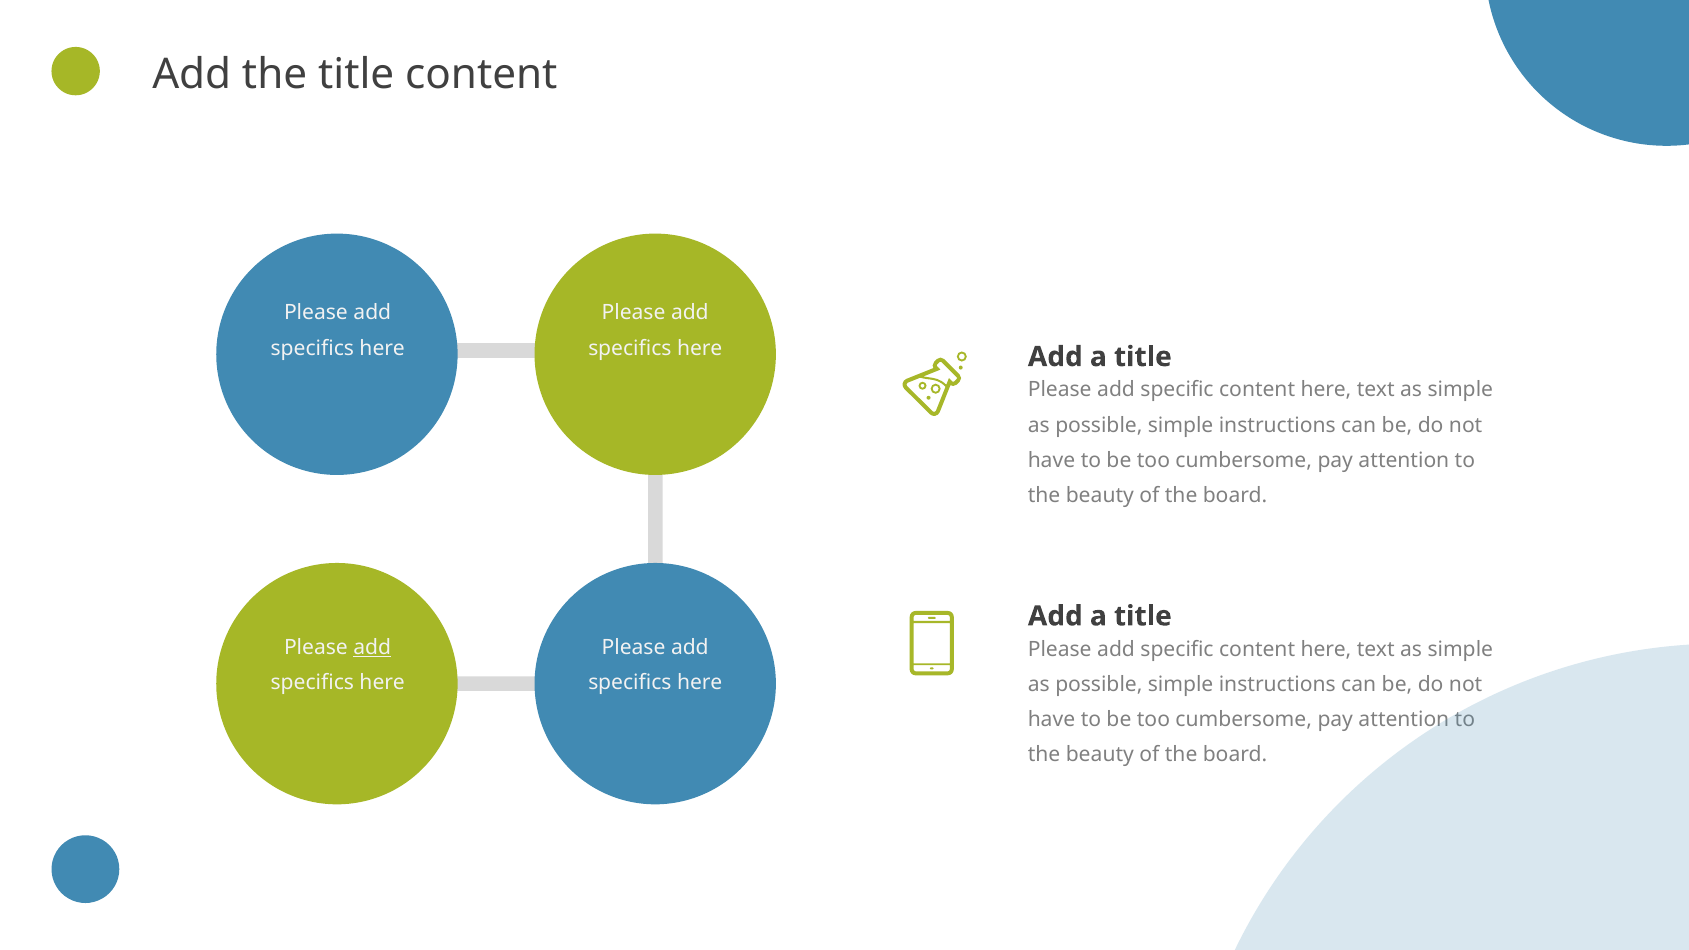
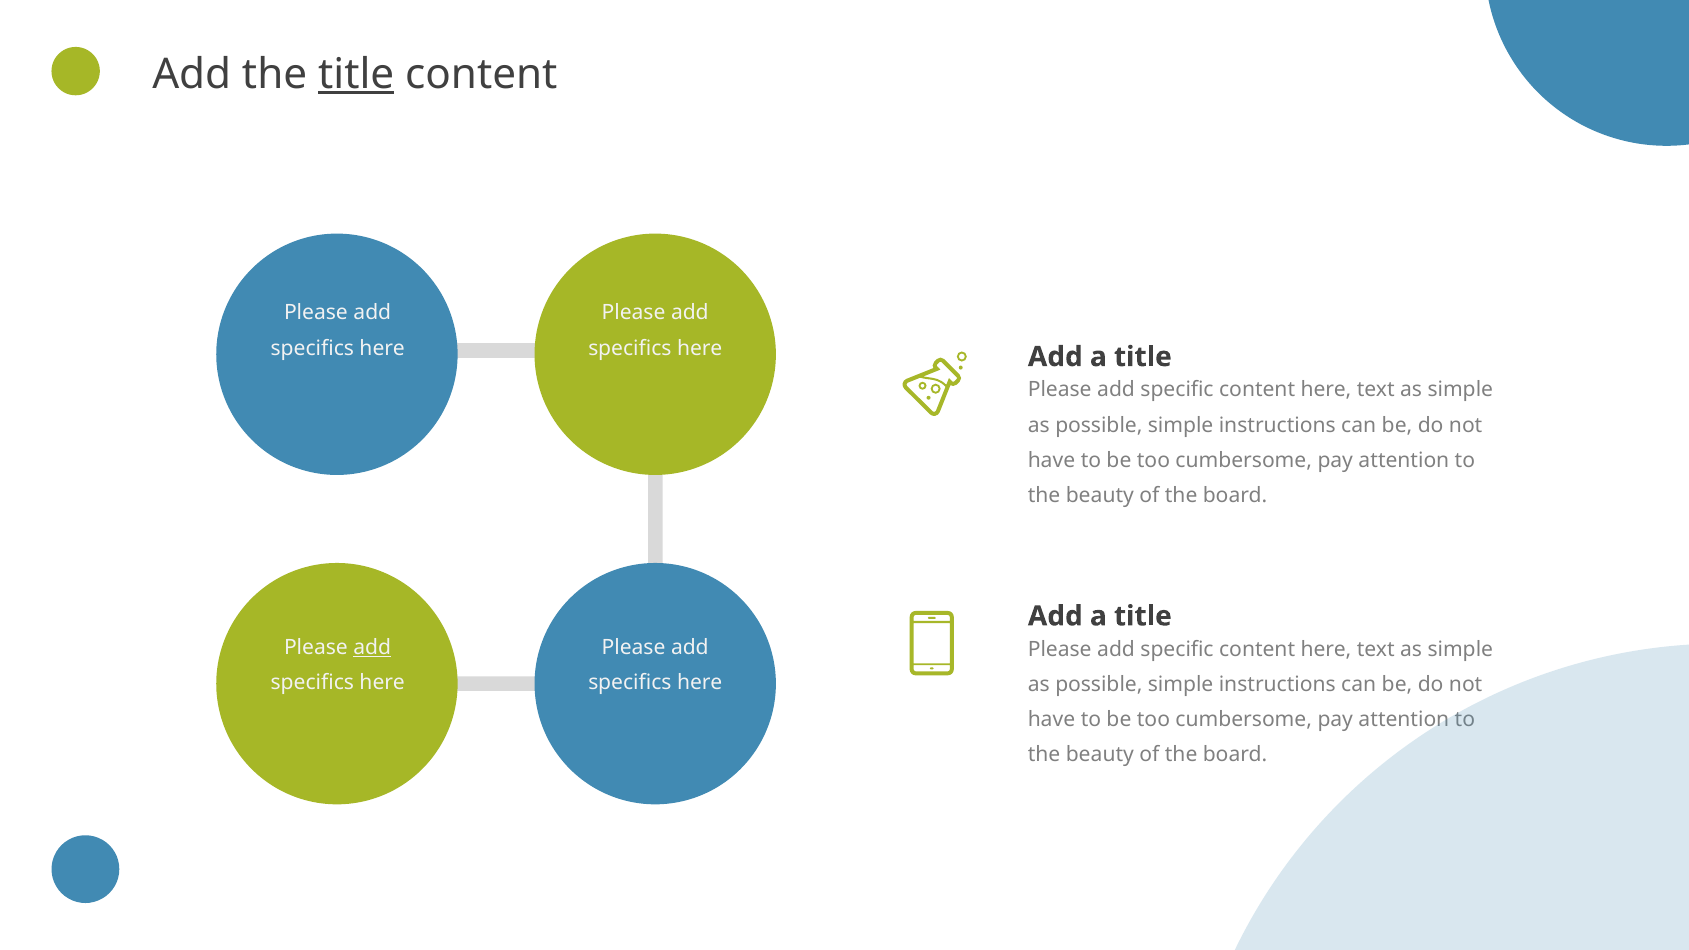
title underline: none -> present (356, 74)
